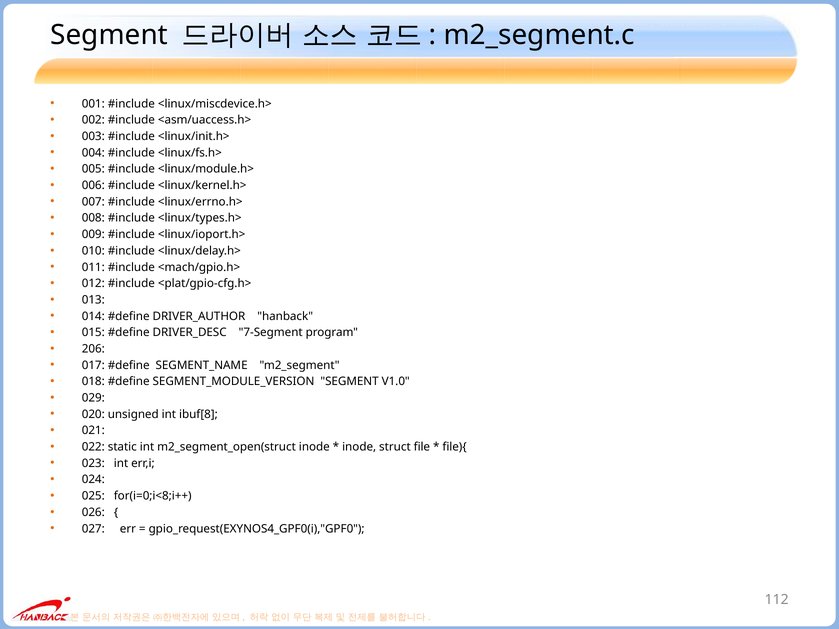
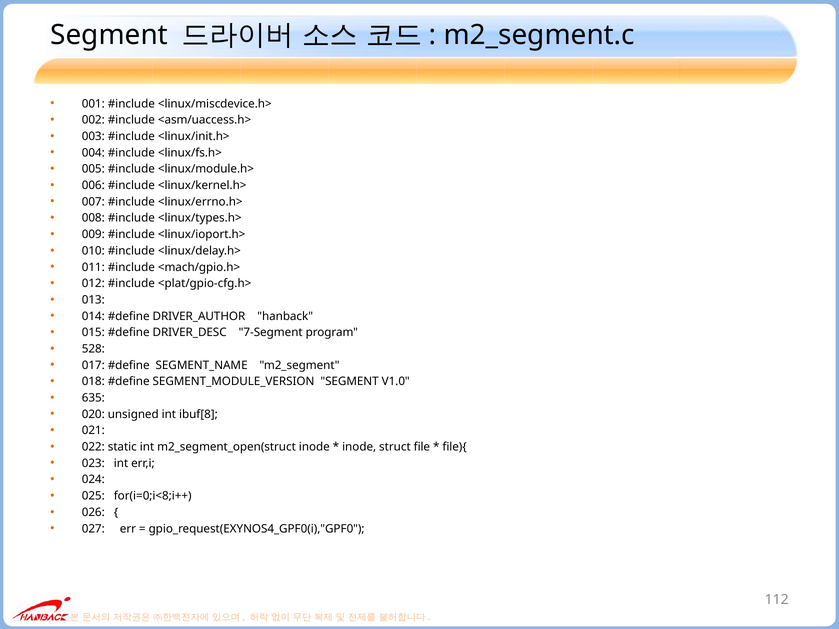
206: 206 -> 528 (93, 349)
029: 029 -> 635 (93, 398)
